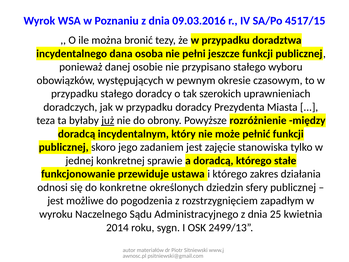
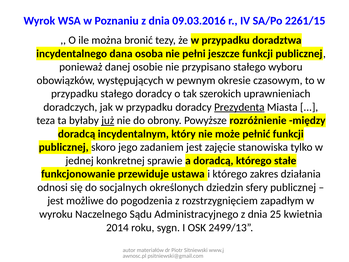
4517/15: 4517/15 -> 2261/15 (305, 21)
Prezydenta underline: none -> present (239, 107)
konkretne: konkretne -> socjalnych (123, 187)
